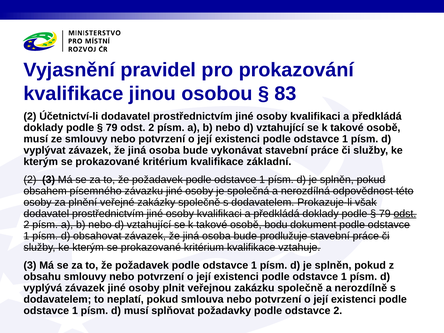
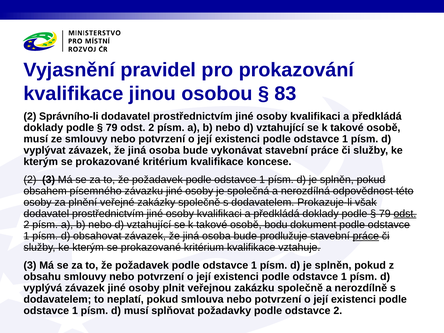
Účetnictví-li: Účetnictví-li -> Správního-li (69, 116)
základní: základní -> koncese (269, 162)
práce underline: none -> present (366, 236)
